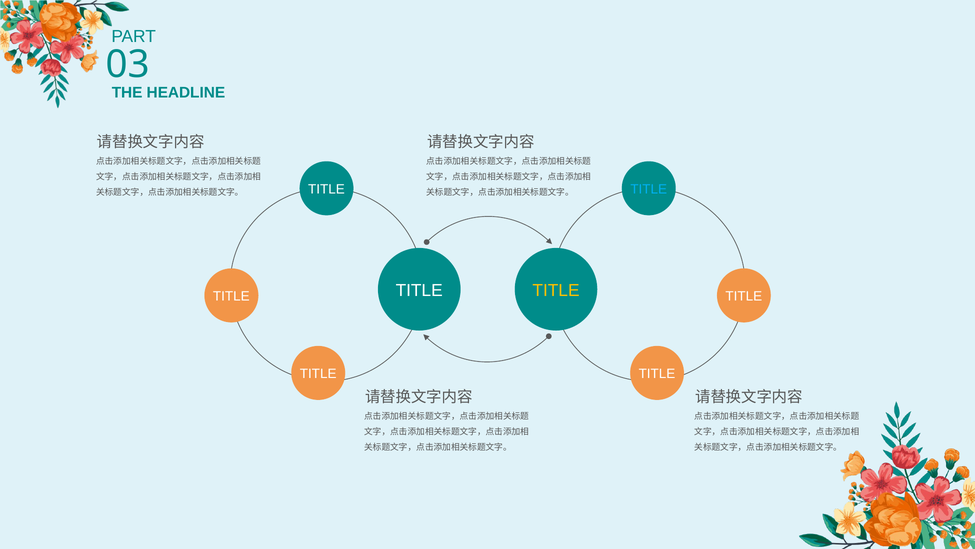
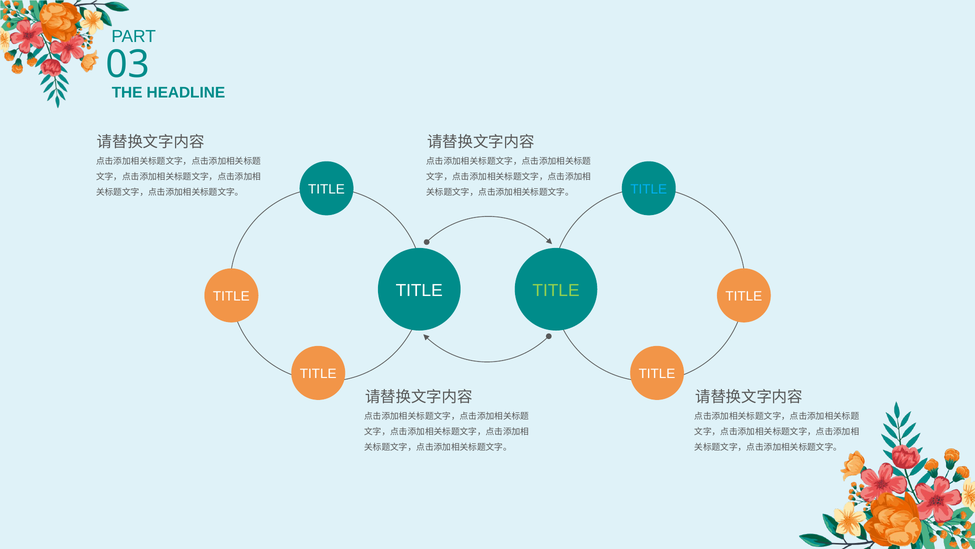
TITLE colour: yellow -> light green (556, 290)
